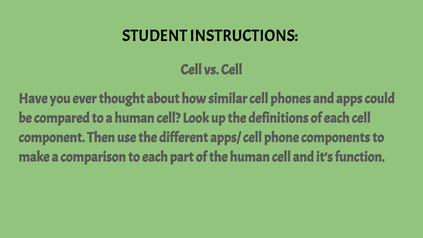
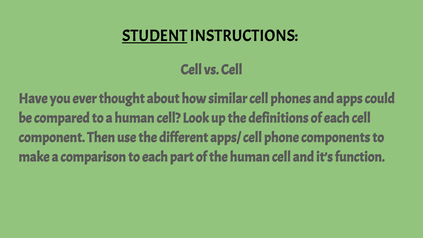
STUDENT underline: none -> present (155, 36)
